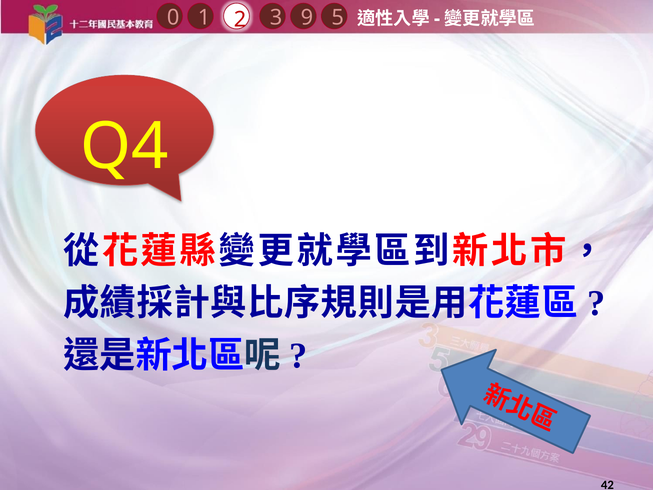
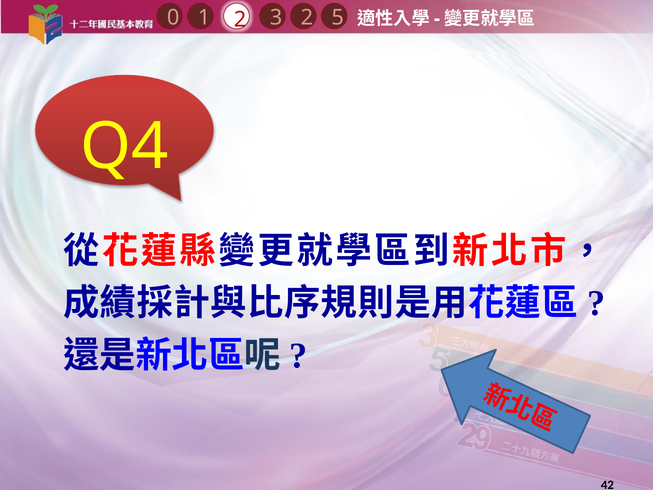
1 9: 9 -> 2 (307, 18)
